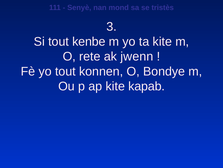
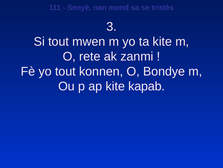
kenbe: kenbe -> mwen (89, 41)
jwenn: jwenn -> zanmi (137, 56)
